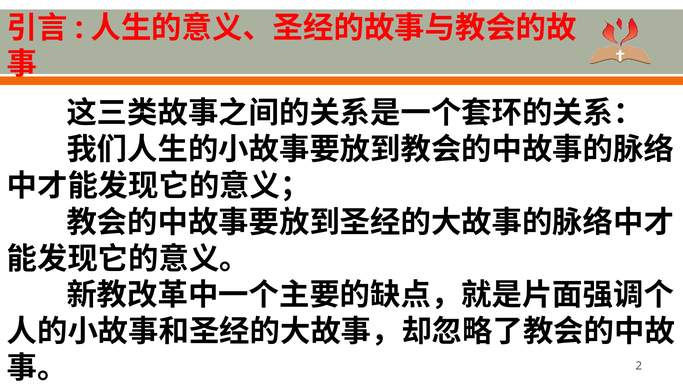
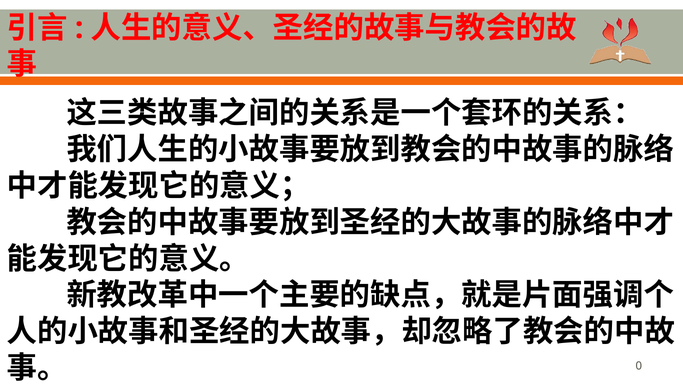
2: 2 -> 0 (639, 366)
